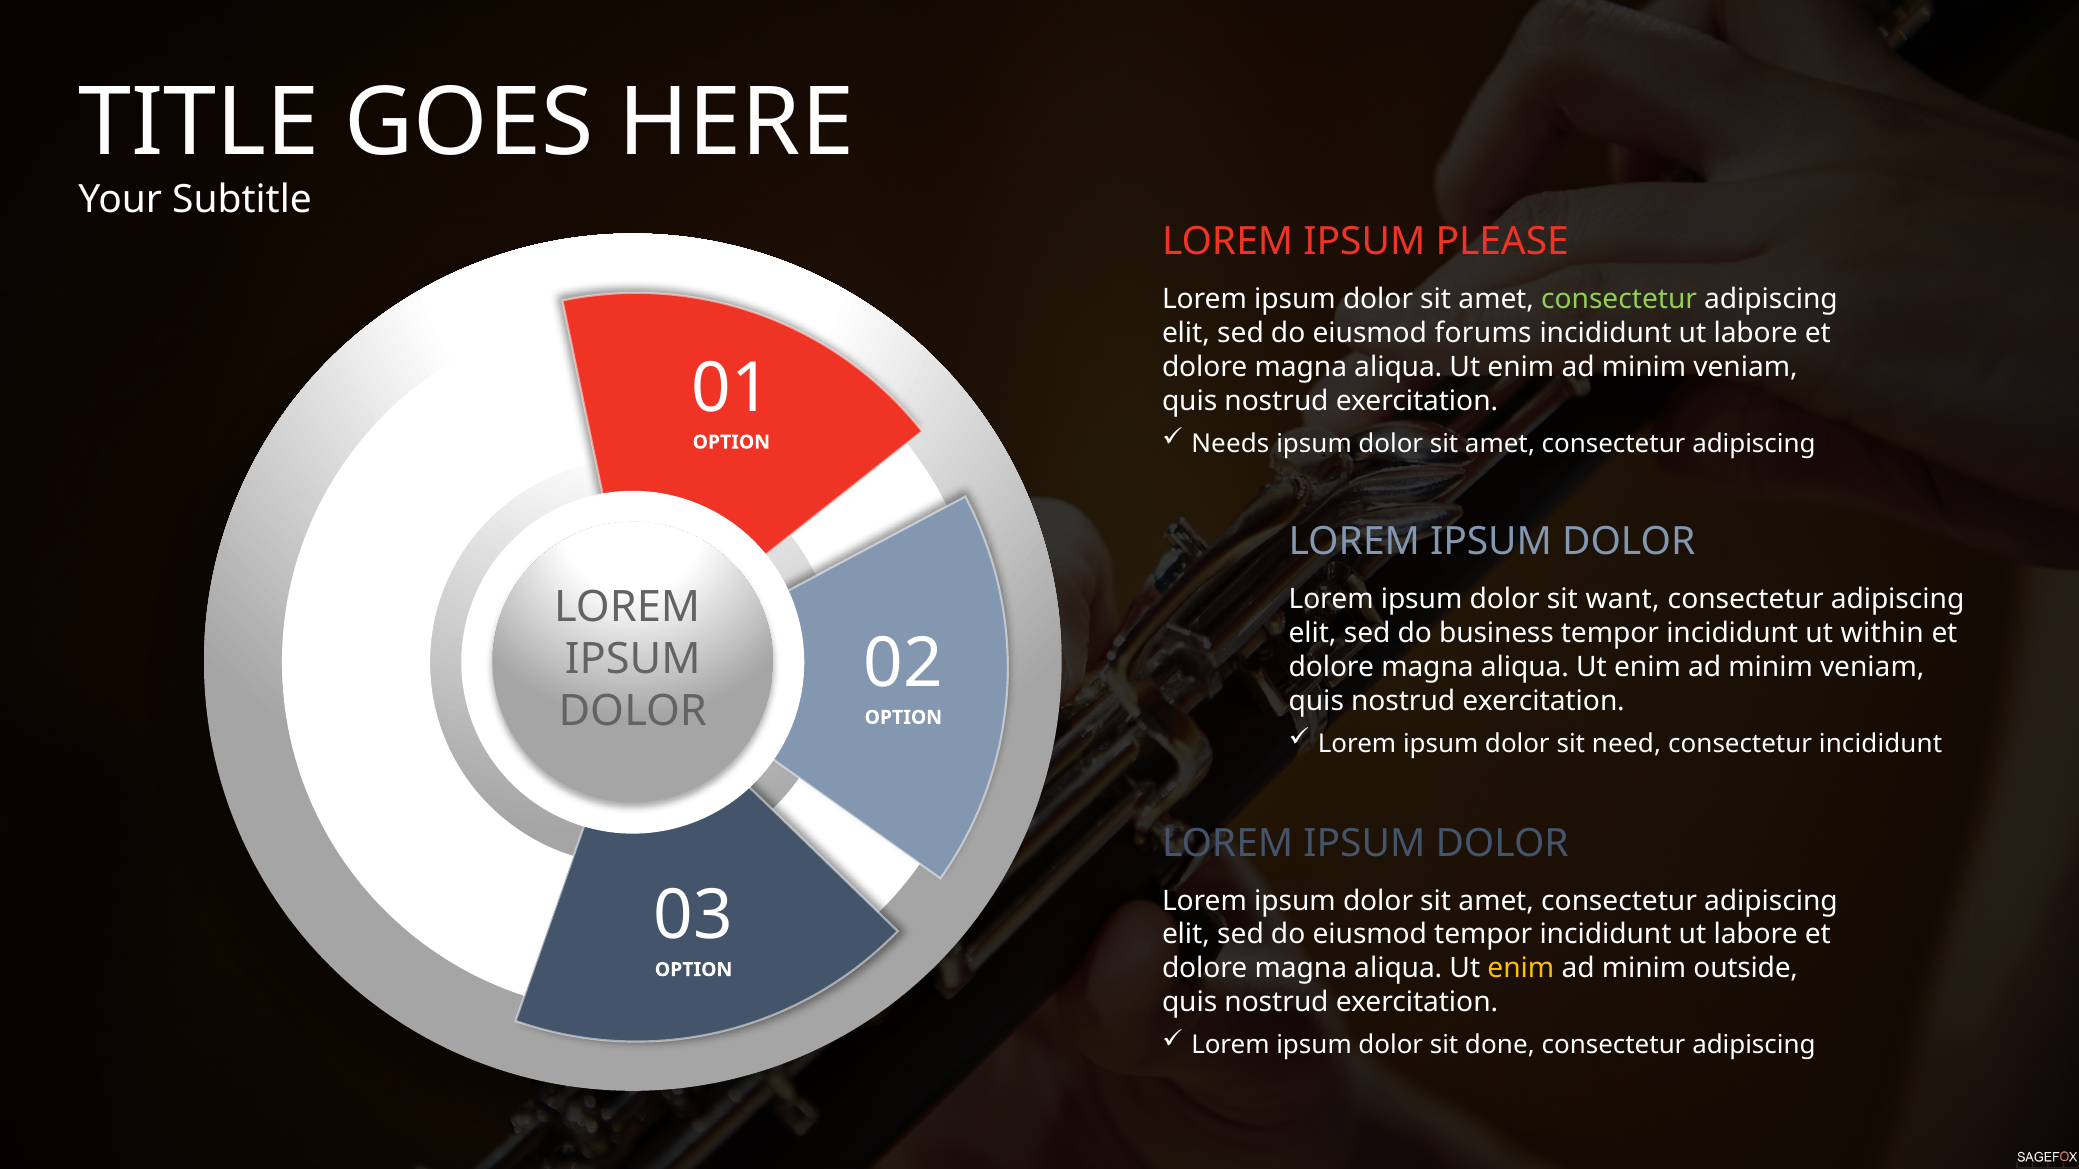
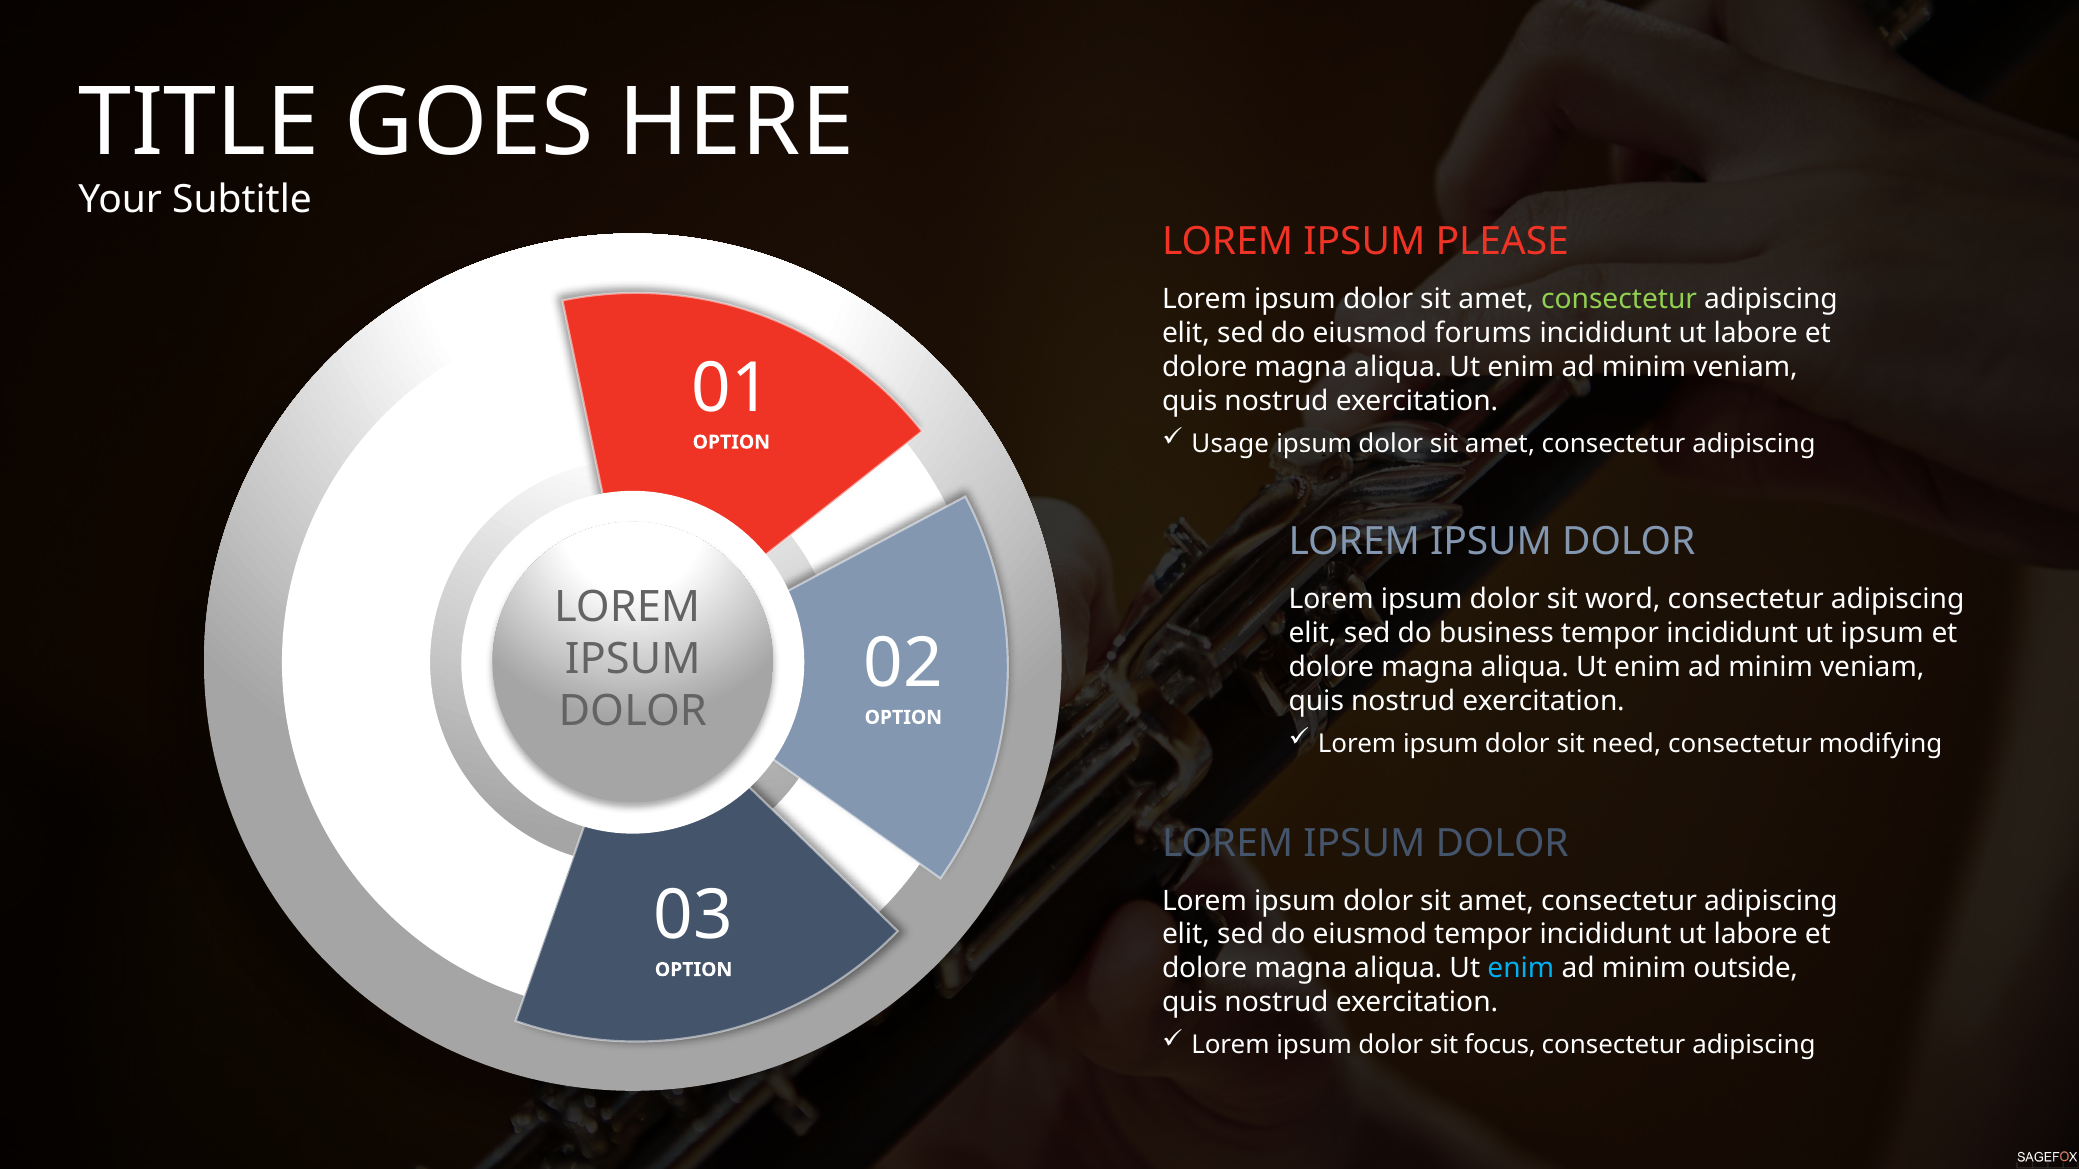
Needs: Needs -> Usage (1230, 444)
want: want -> word (1623, 600)
ut within: within -> ipsum (1882, 633)
consectetur incididunt: incididunt -> modifying (1881, 744)
enim colour: yellow -> light blue (1521, 969)
done: done -> focus (1500, 1045)
